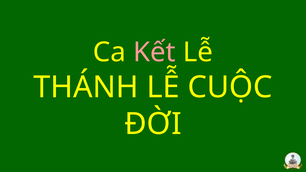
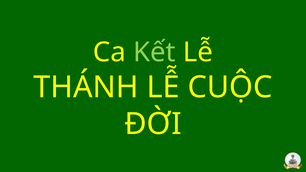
Kết colour: pink -> light green (154, 52)
